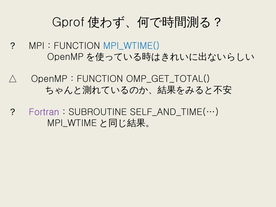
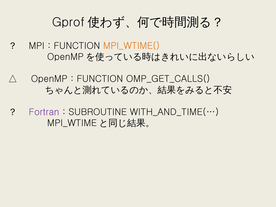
MPI_WTIME( colour: blue -> orange (131, 46)
OMP_GET_TOTAL(: OMP_GET_TOTAL( -> OMP_GET_CALLS( (168, 79)
SELF_AND_TIME(…: SELF_AND_TIME(… -> WITH_AND_TIME(… (174, 112)
